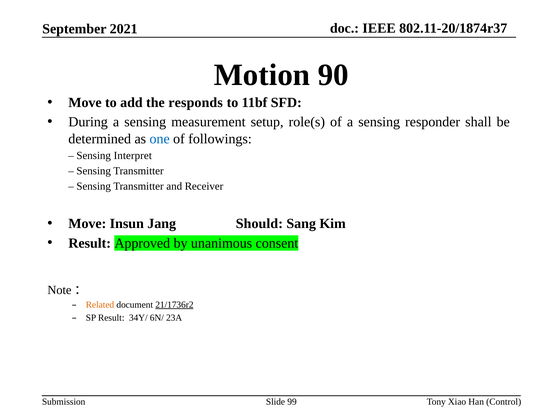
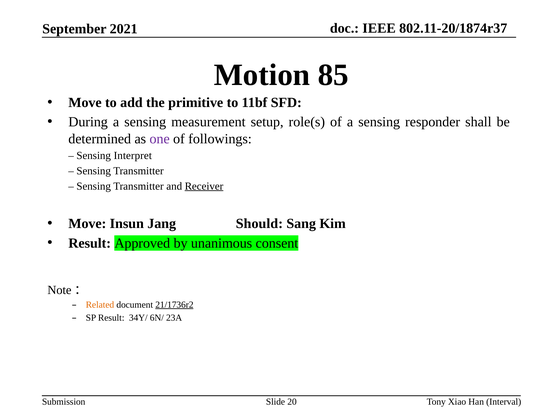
90: 90 -> 85 (333, 75)
responds: responds -> primitive (196, 102)
one colour: blue -> purple (160, 139)
Receiver underline: none -> present (204, 186)
99: 99 -> 20 (292, 401)
Control: Control -> Interval (504, 401)
